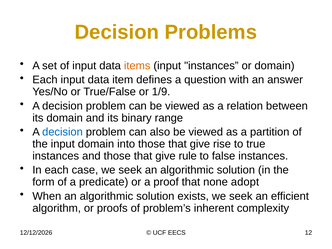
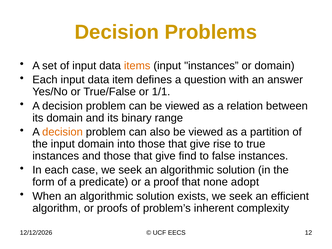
1/9: 1/9 -> 1/1 (161, 92)
decision colour: blue -> orange (62, 132)
rule: rule -> find (188, 156)
